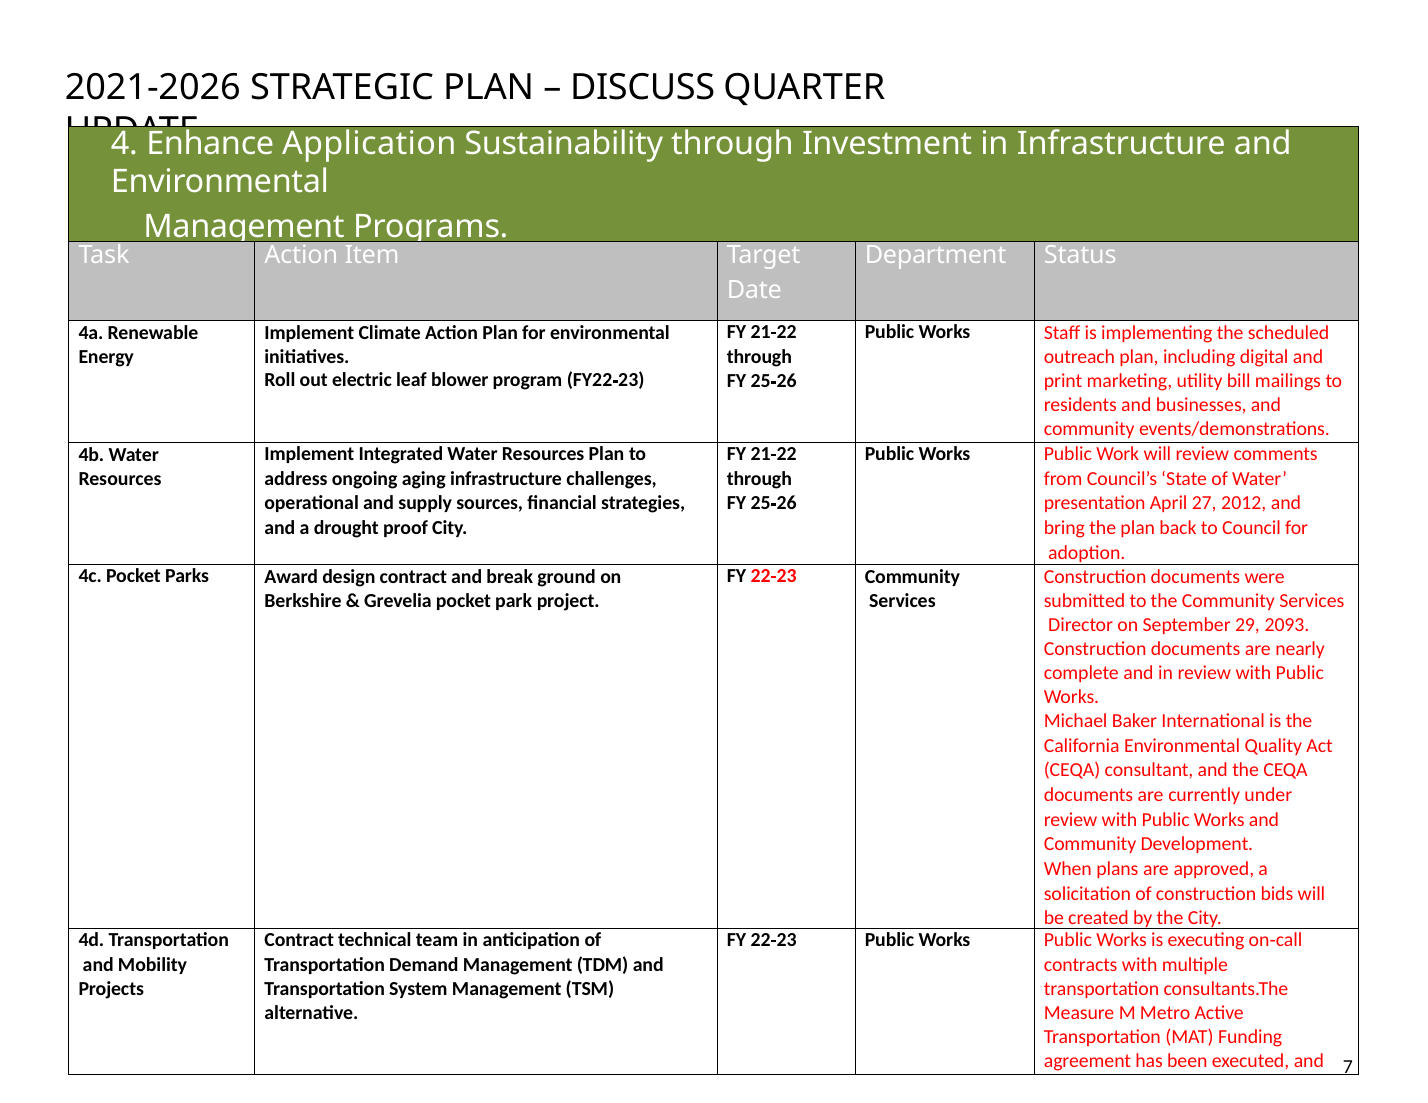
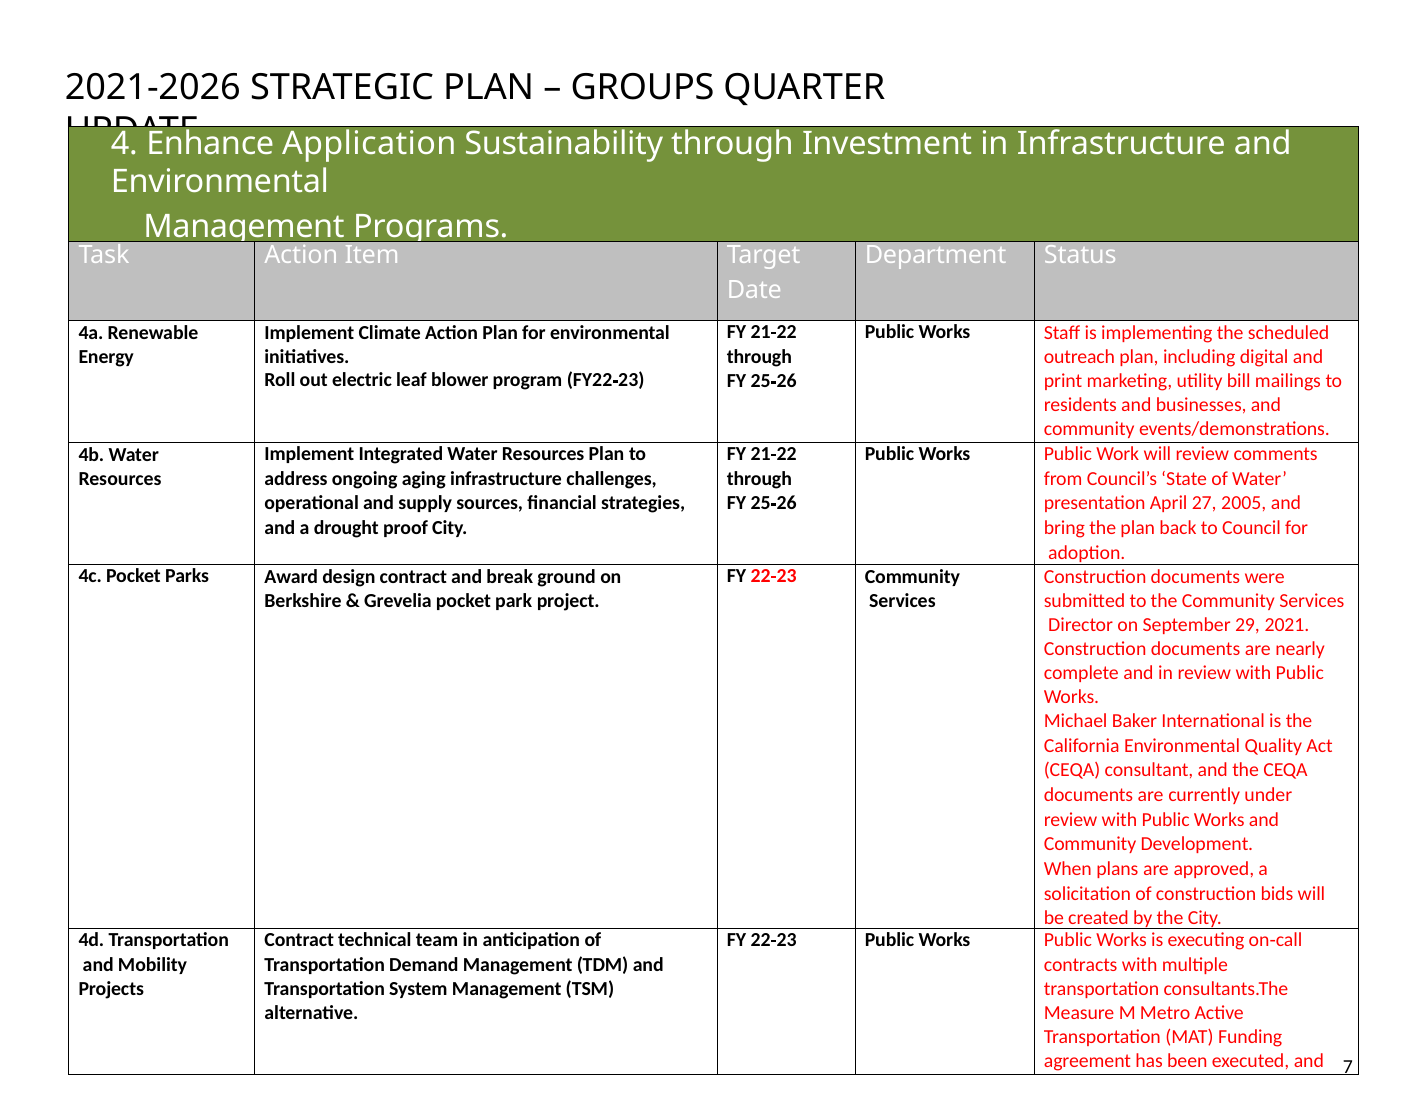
DISCUSS: DISCUSS -> GROUPS (643, 87)
2012: 2012 -> 2005 (1244, 503)
2093: 2093 -> 2021 (1287, 625)
